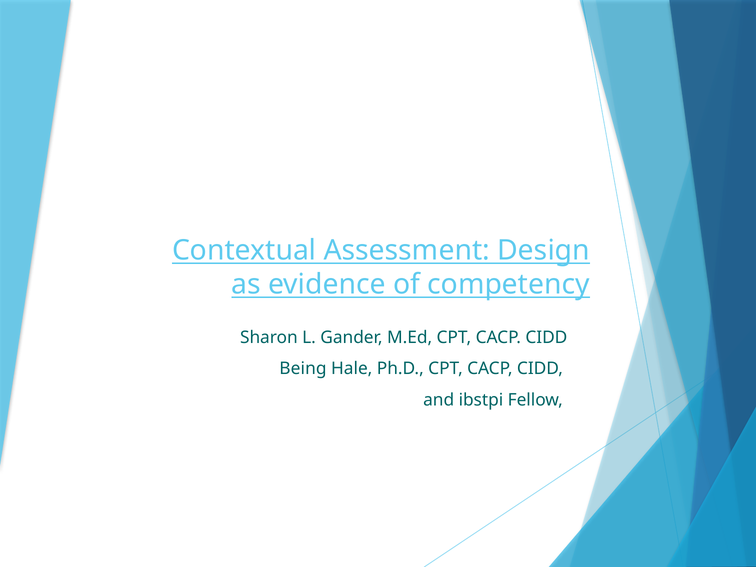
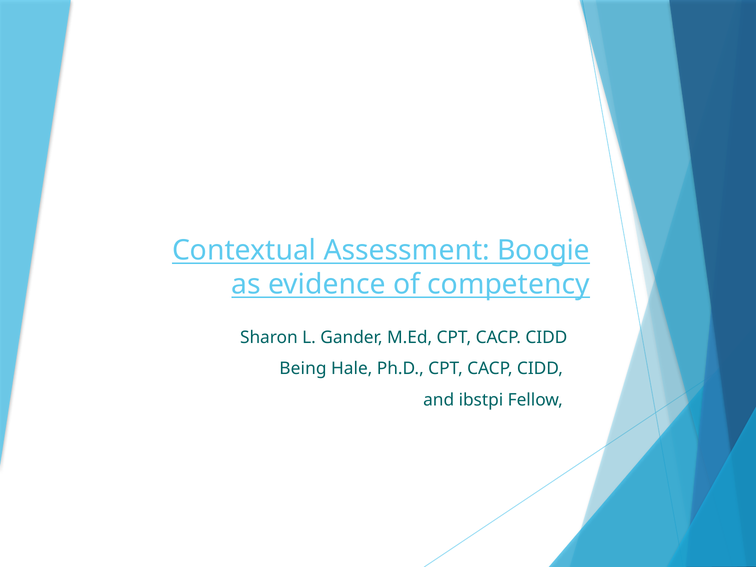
Design: Design -> Boogie (544, 250)
